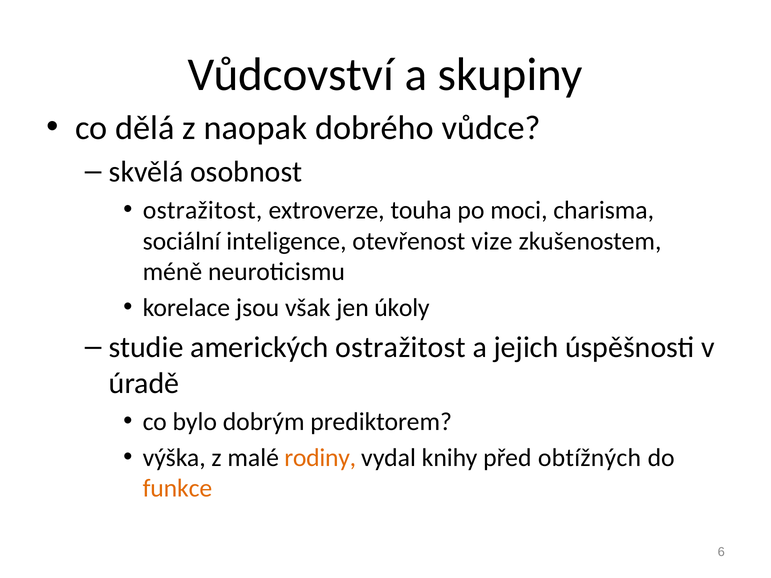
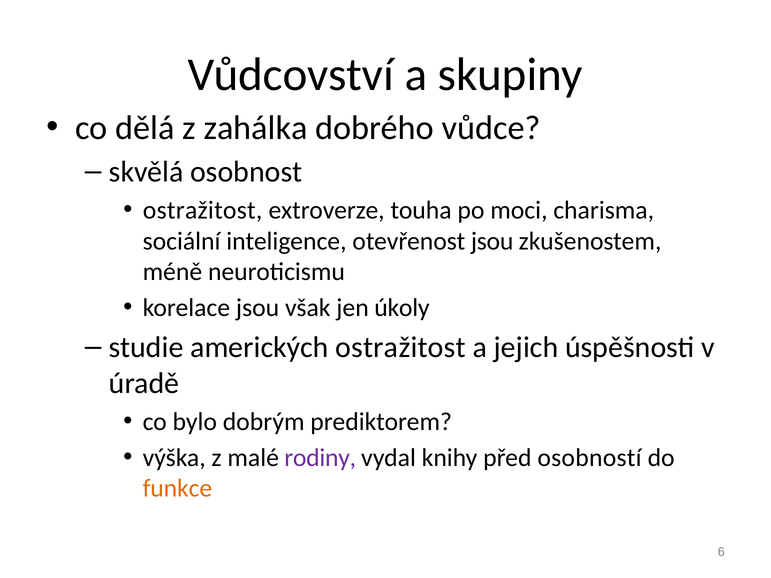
naopak: naopak -> zahálka (255, 128)
otevřenost vize: vize -> jsou (492, 241)
rodiny colour: orange -> purple (320, 458)
obtížných: obtížných -> osobností (589, 458)
